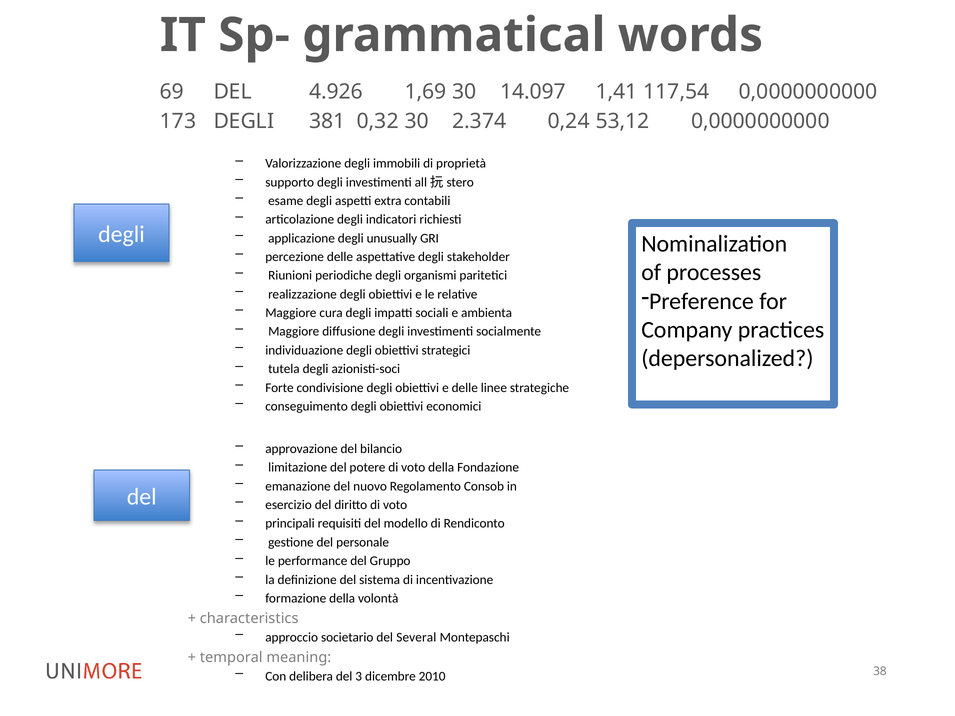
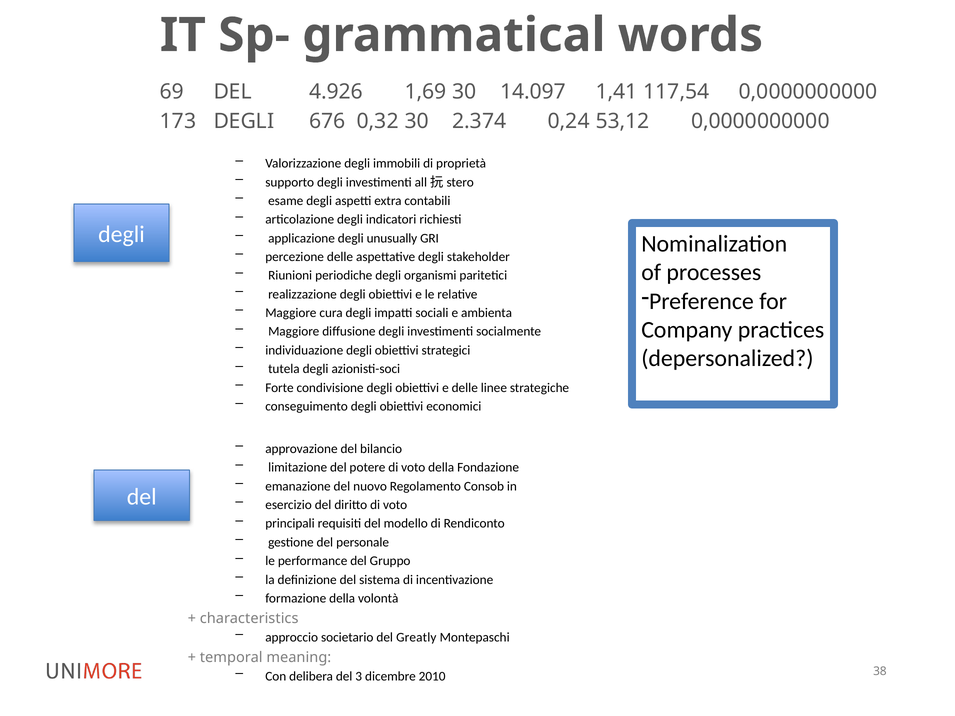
381: 381 -> 676 (327, 121)
Several: Several -> Greatly (416, 638)
